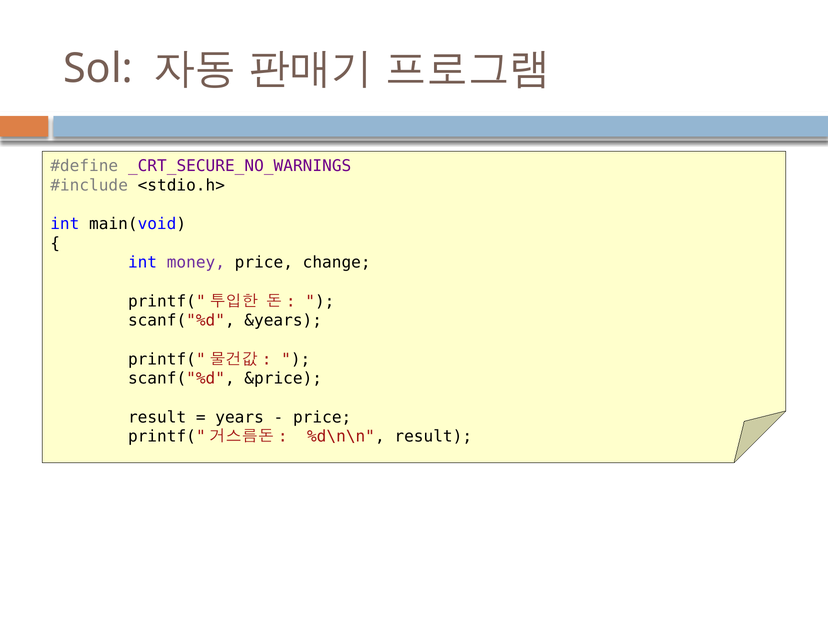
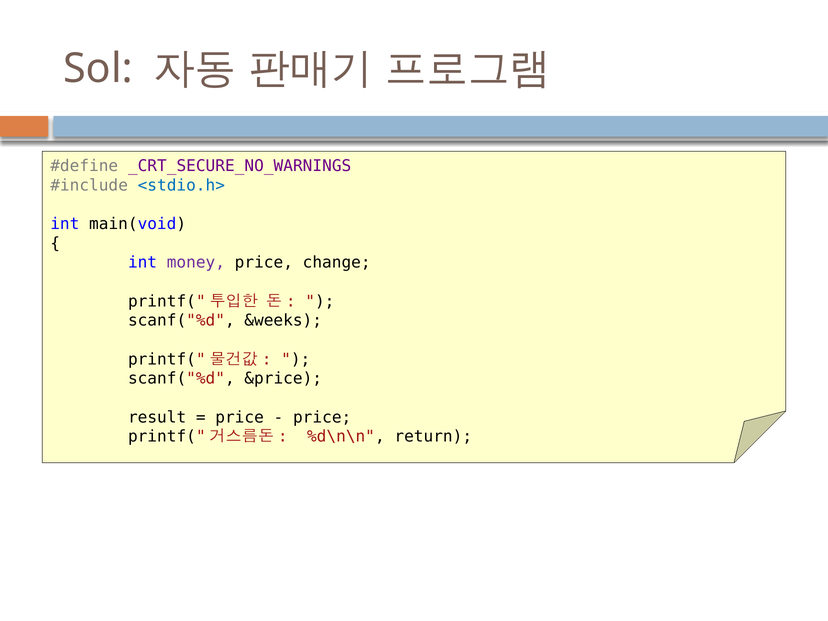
<stdio.h> colour: black -> blue (181, 185)
&years: &years -> &weeks (283, 321)
years: years -> price (240, 417)
%d\n\n result: result -> return (433, 437)
